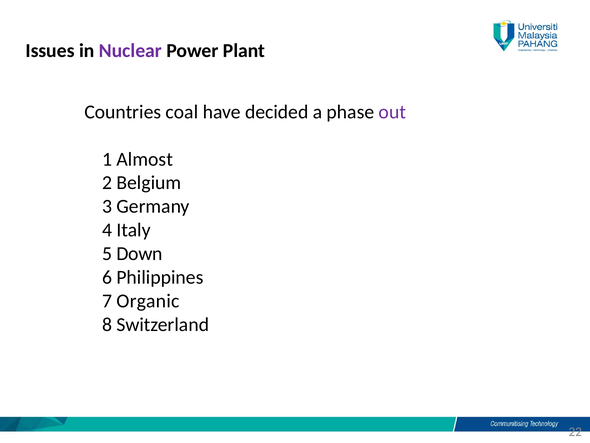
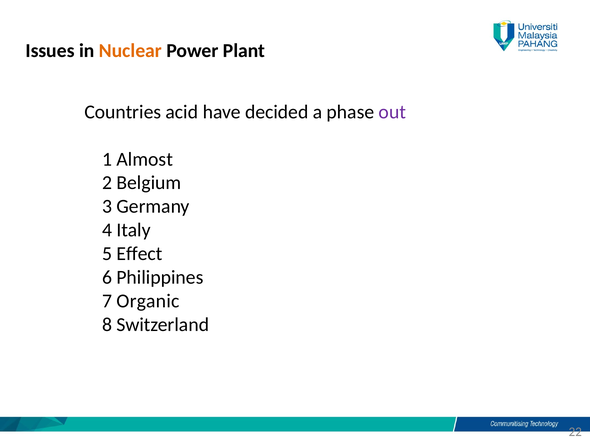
Nuclear colour: purple -> orange (130, 50)
coal: coal -> acid (182, 112)
Down: Down -> Effect (139, 253)
